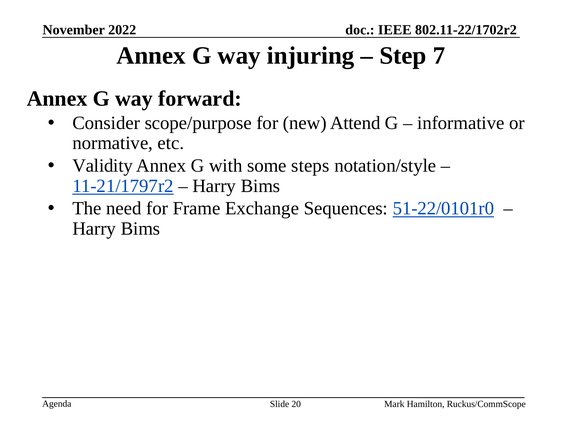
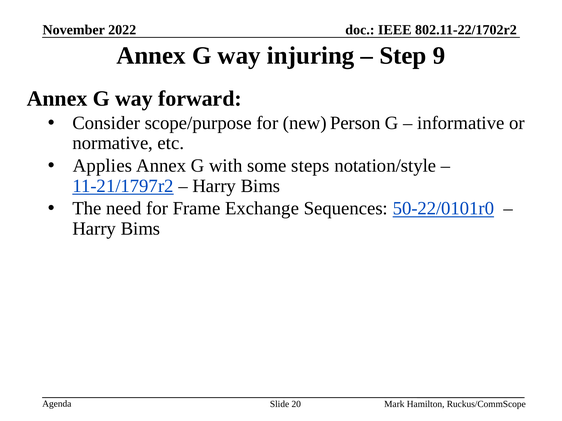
7: 7 -> 9 (439, 56)
Attend: Attend -> Person (355, 123)
Validity: Validity -> Applies (102, 166)
51-22/0101r0: 51-22/0101r0 -> 50-22/0101r0 (443, 209)
